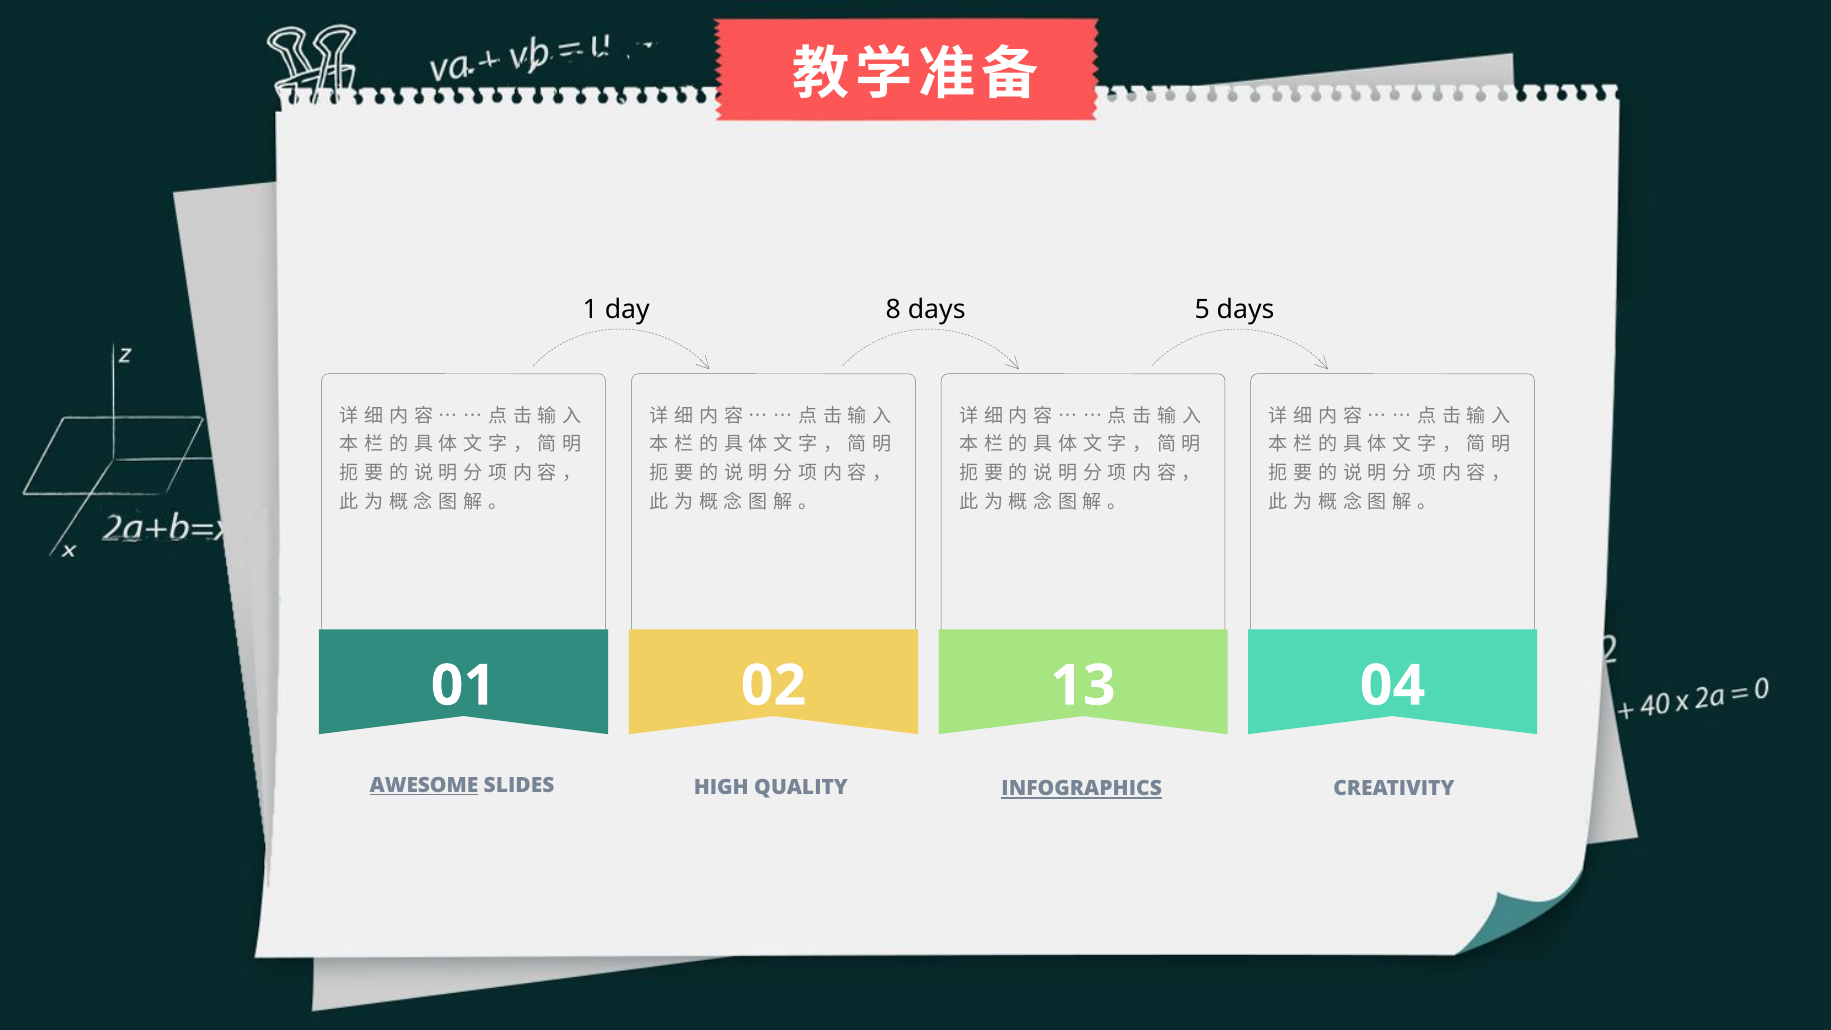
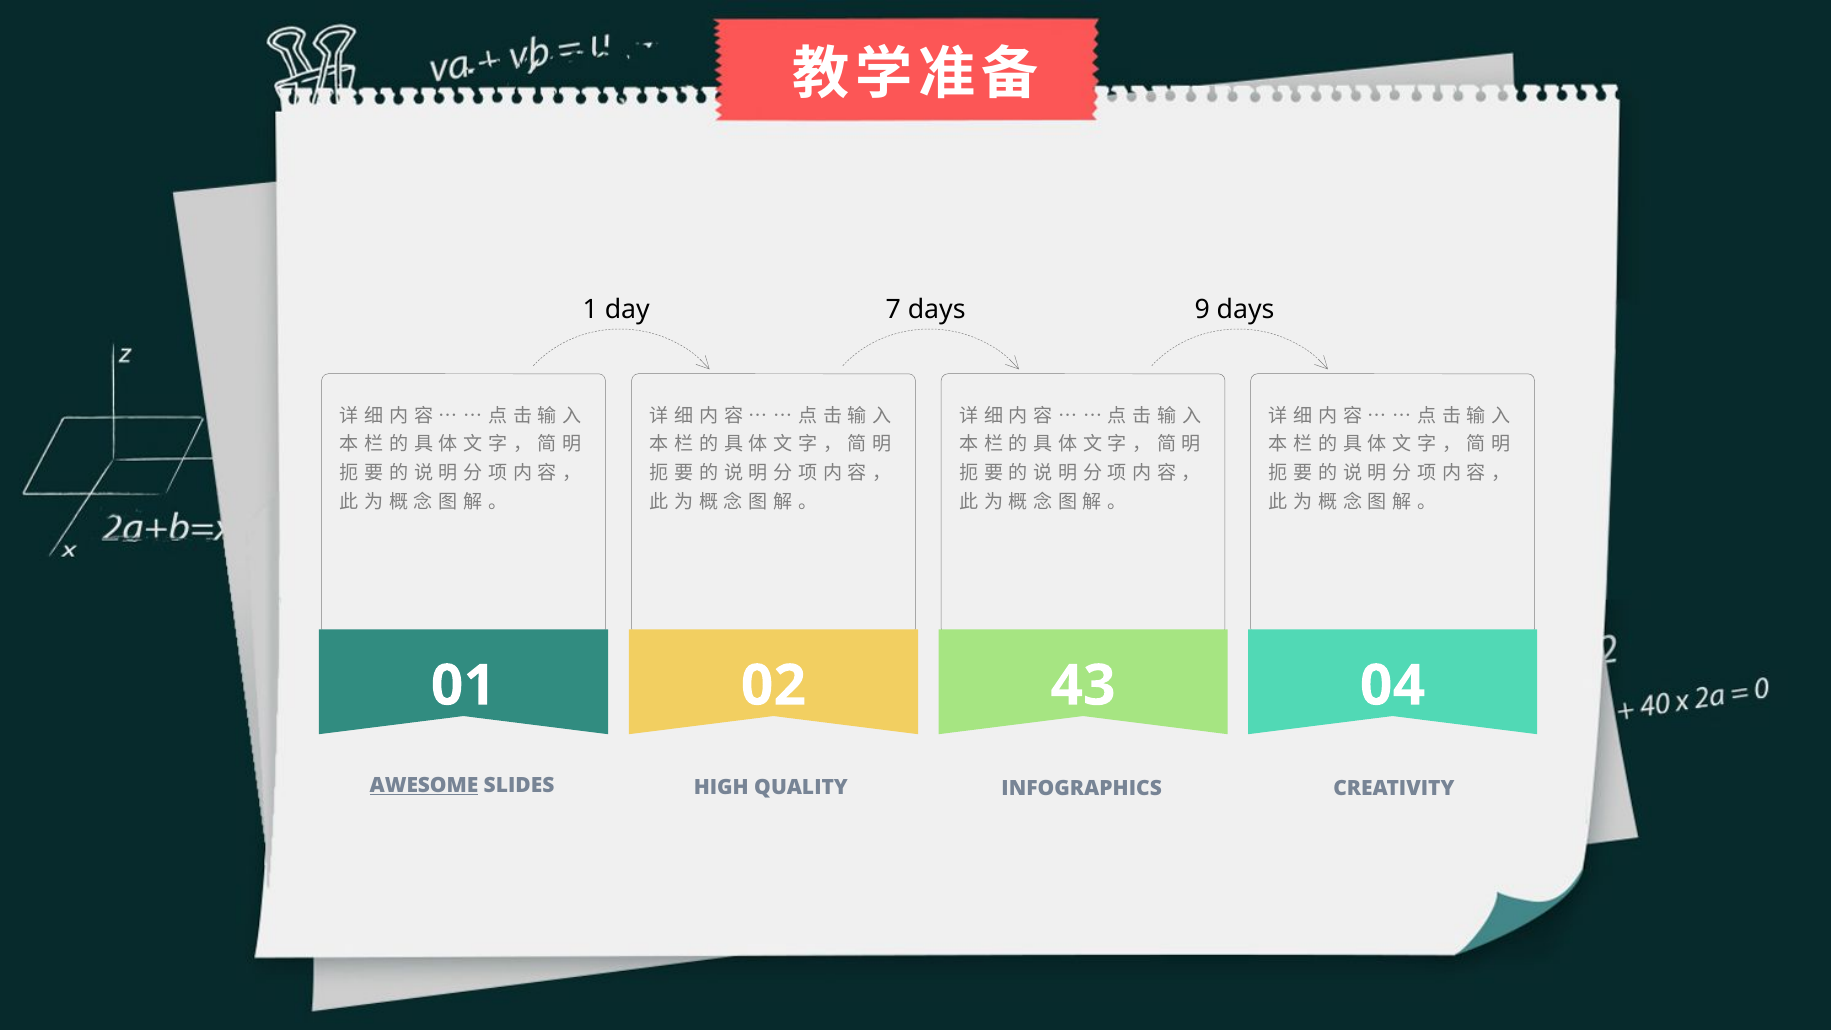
8: 8 -> 7 (893, 309)
5: 5 -> 9 (1202, 309)
13: 13 -> 43 (1083, 686)
INFOGRAPHICS underline: present -> none (1082, 789)
